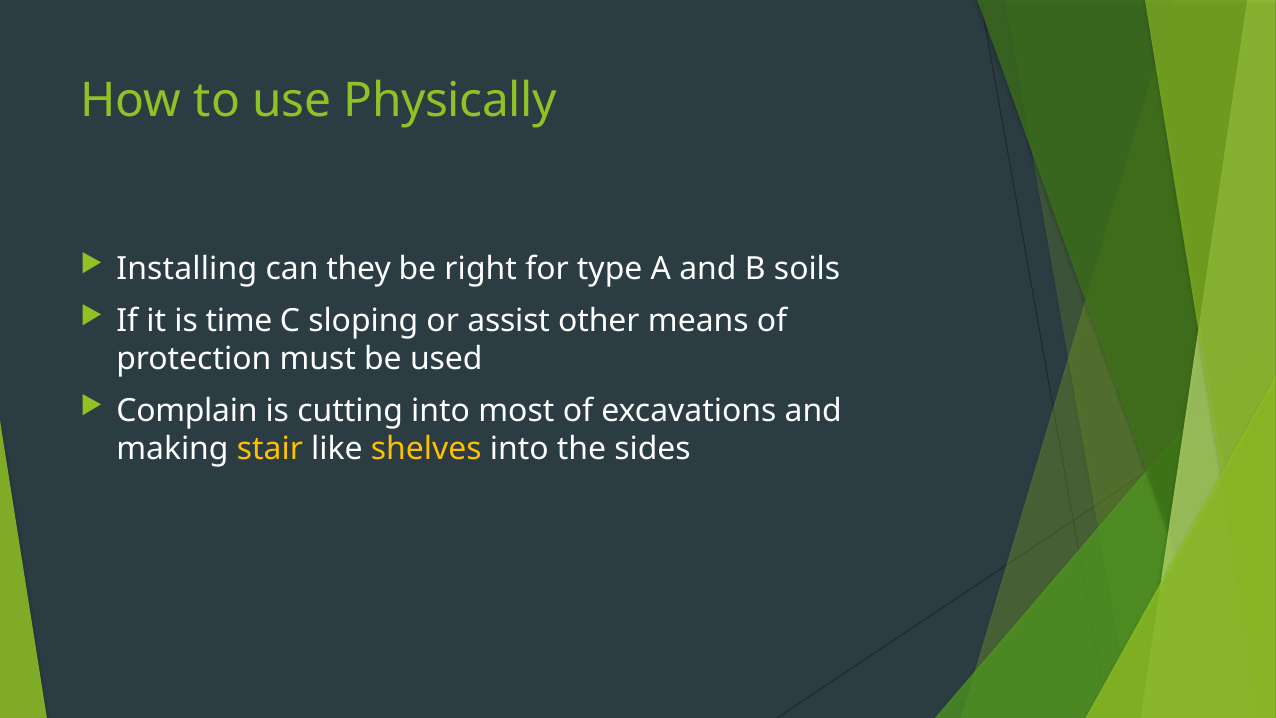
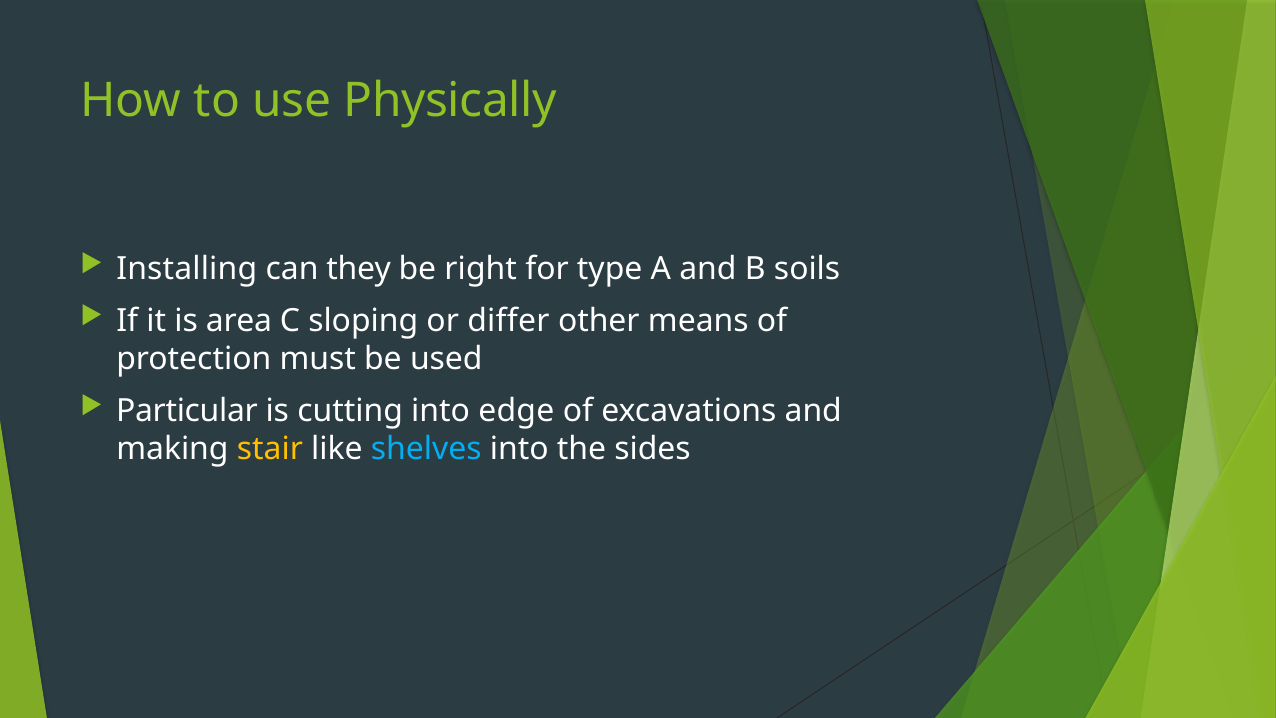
time: time -> area (239, 320)
assist: assist -> differ (508, 320)
Complain: Complain -> Particular (187, 410)
most: most -> edge (516, 410)
shelves colour: yellow -> light blue (426, 449)
